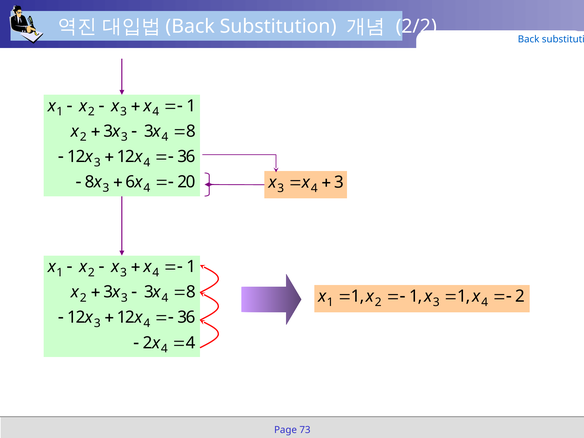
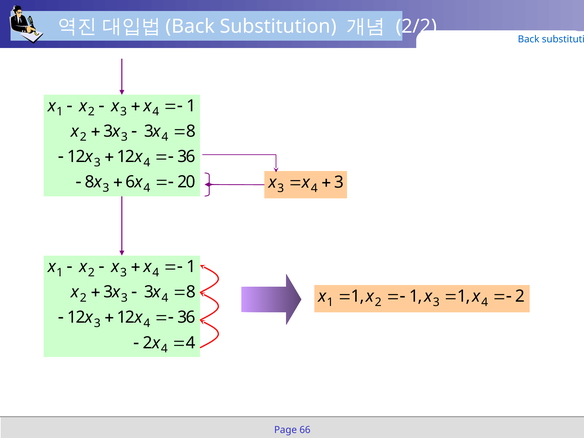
73: 73 -> 66 (305, 430)
